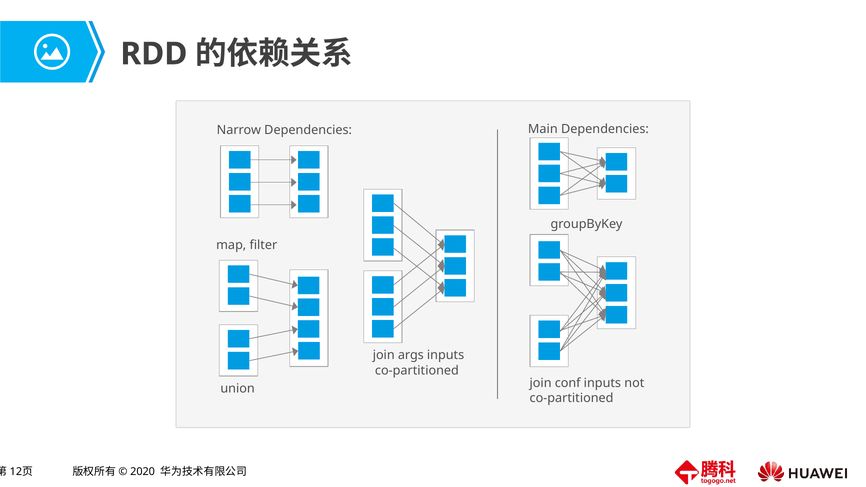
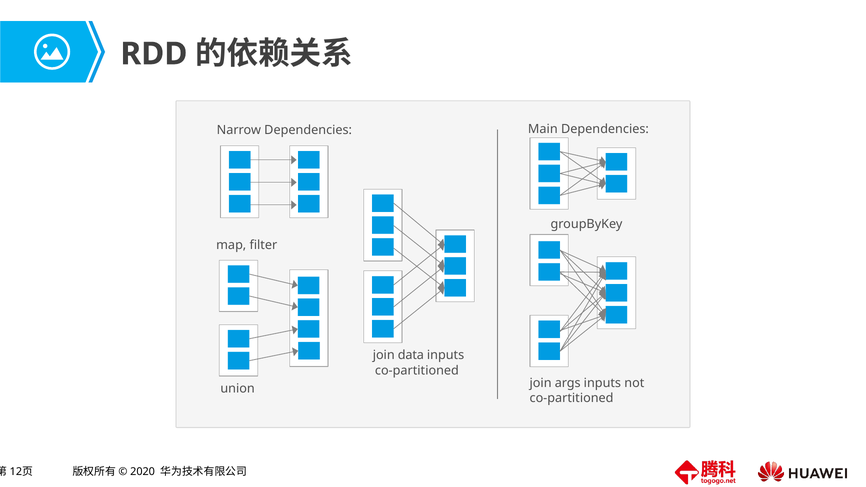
args: args -> data (411, 355)
conf: conf -> args (568, 383)
